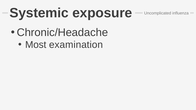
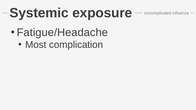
Chronic/Headache: Chronic/Headache -> Fatigue/Headache (62, 32)
examination: examination -> complication (76, 45)
